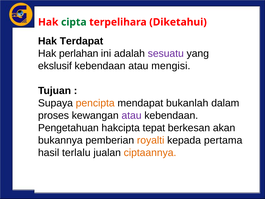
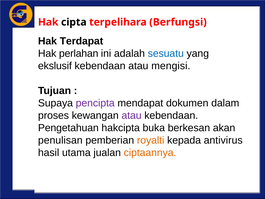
cipta colour: green -> black (74, 22)
Diketahui: Diketahui -> Berfungsi (178, 22)
sesuatu colour: purple -> blue (166, 53)
pencipta colour: orange -> purple (95, 103)
bukanlah: bukanlah -> dokumen (187, 103)
tepat: tepat -> buka (154, 128)
bukannya: bukannya -> penulisan (60, 140)
pertama: pertama -> antivirus (223, 140)
terlalu: terlalu -> utama (76, 152)
